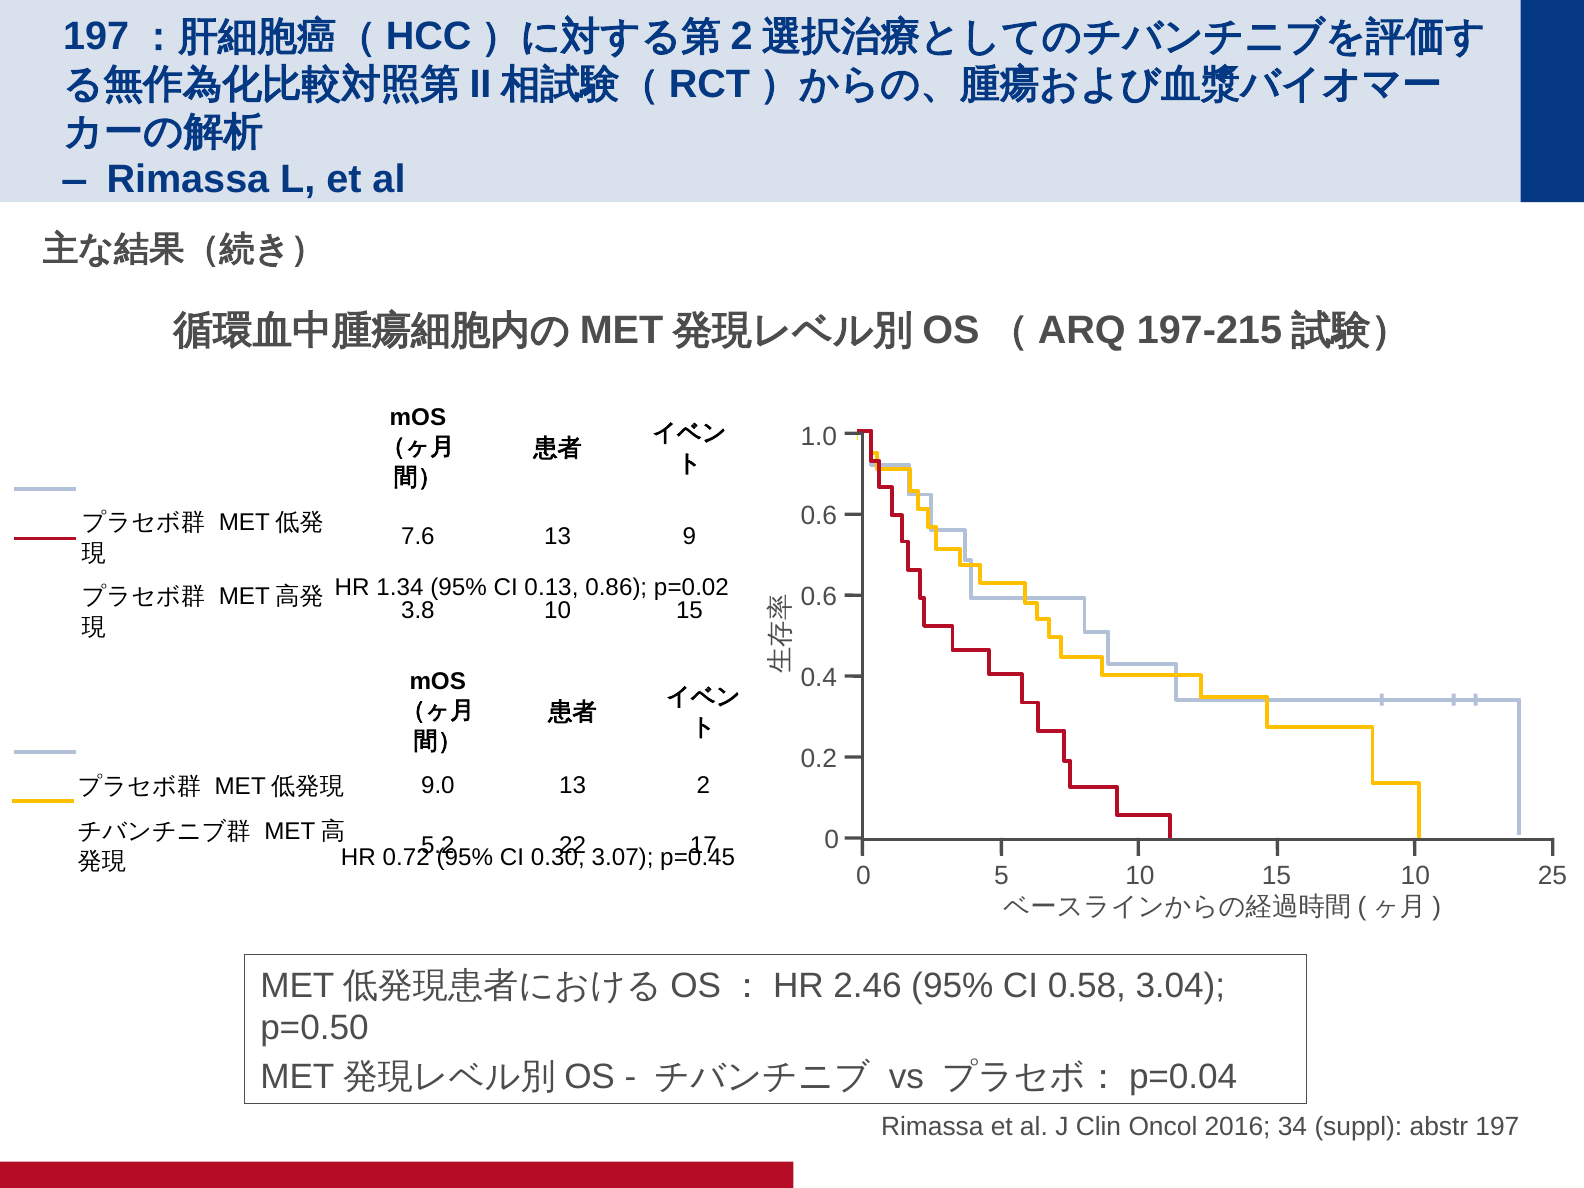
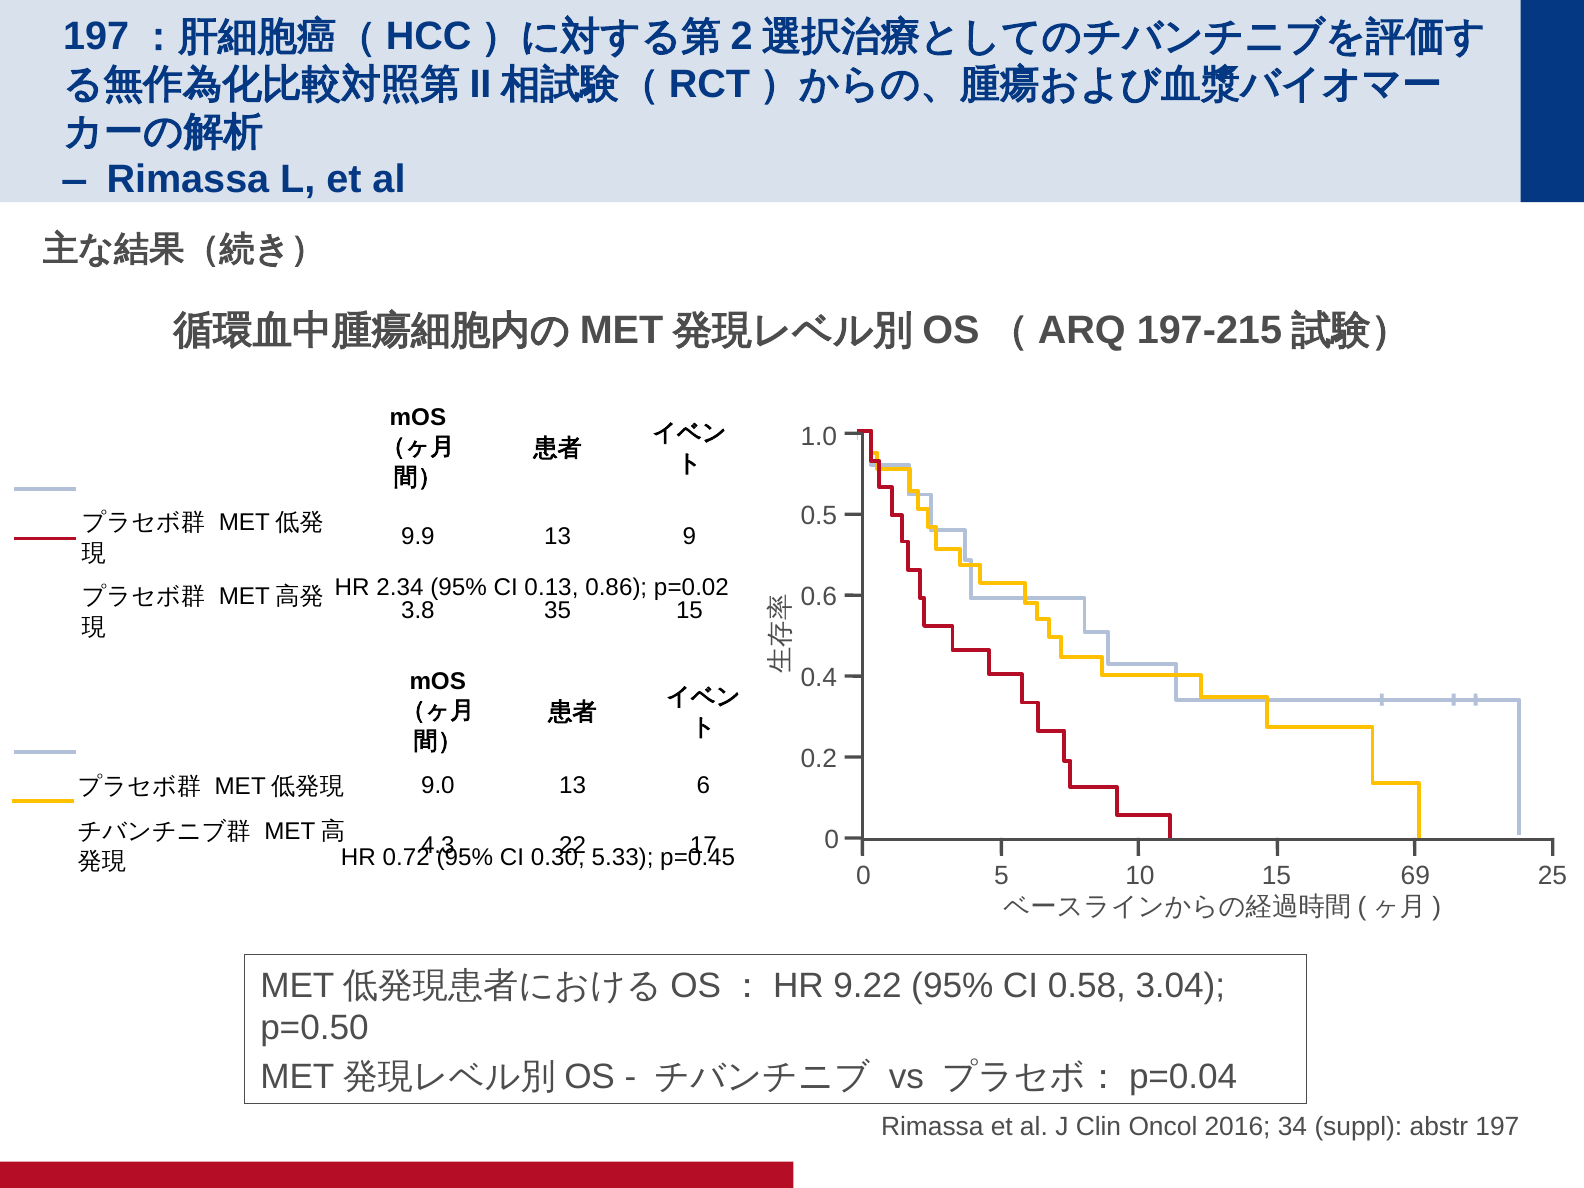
0.6: 0.6 -> 0.5 (819, 516)
7.6: 7.6 -> 9.9 (418, 537)
1.34: 1.34 -> 2.34 (400, 587)
3.8 10: 10 -> 35 (558, 611)
2: 2 -> 6 (703, 786)
5.2: 5.2 -> 4.3 (438, 845)
3.07: 3.07 -> 5.33 (623, 857)
15 10: 10 -> 69 (1415, 876)
2.46: 2.46 -> 9.22 (867, 986)
